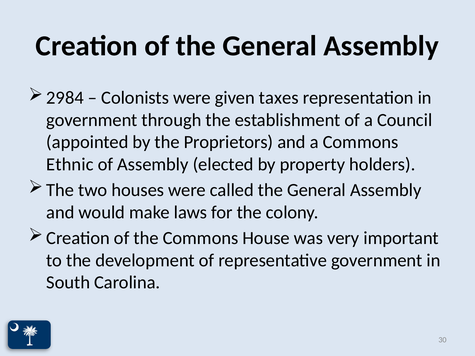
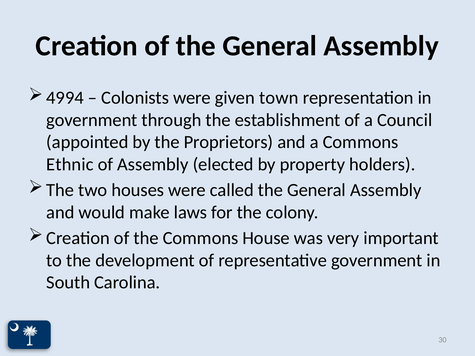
2984: 2984 -> 4994 (65, 98)
taxes: taxes -> town (279, 98)
